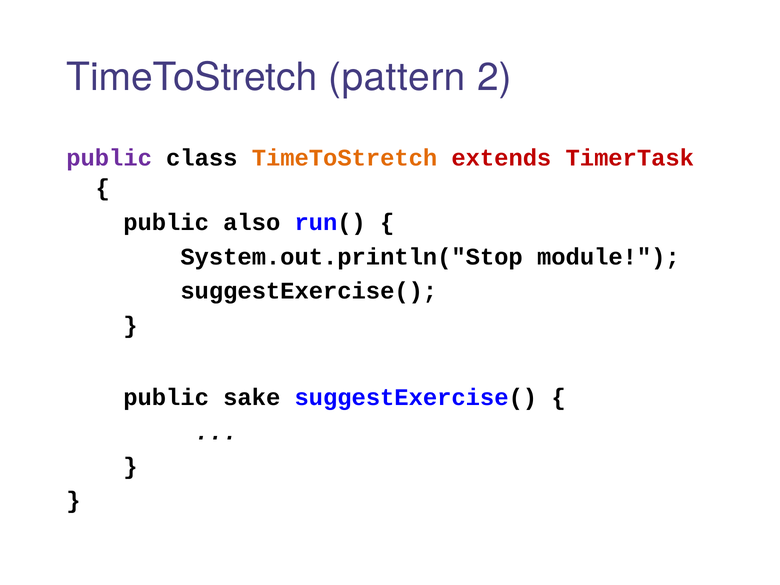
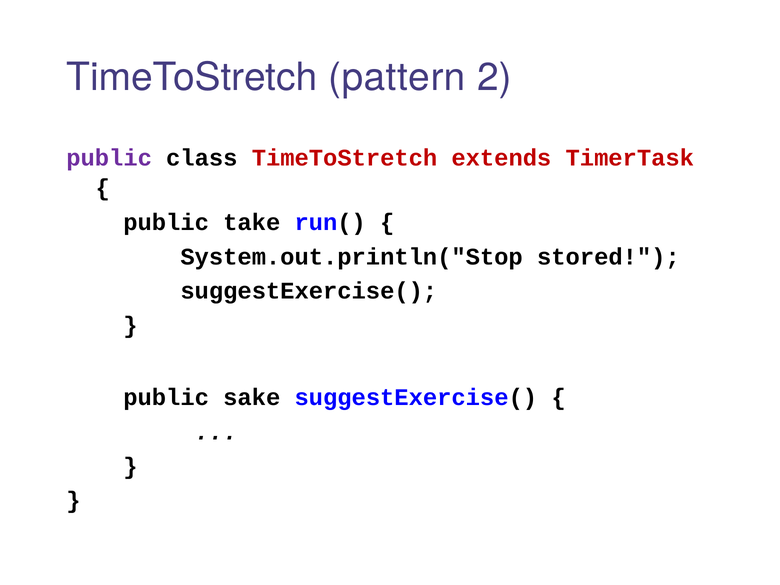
TimeToStretch colour: orange -> red (345, 158)
also: also -> take (252, 222)
module: module -> stored (608, 257)
